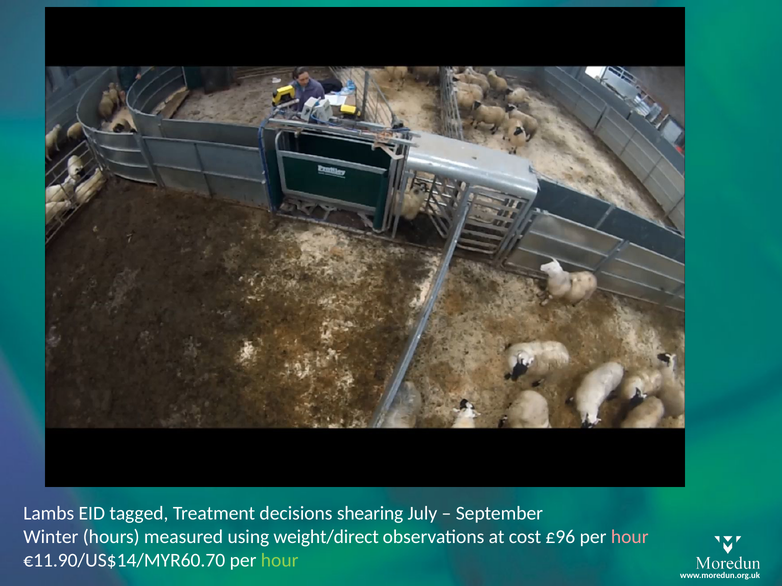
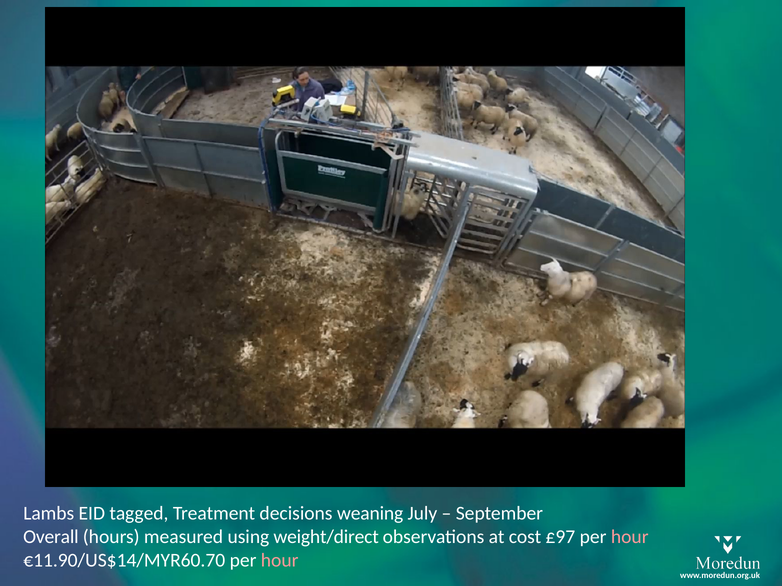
shearing: shearing -> weaning (370, 514)
Winter: Winter -> Overall (51, 537)
£96: £96 -> £97 (560, 537)
hour colour: light green -> pink (280, 561)
